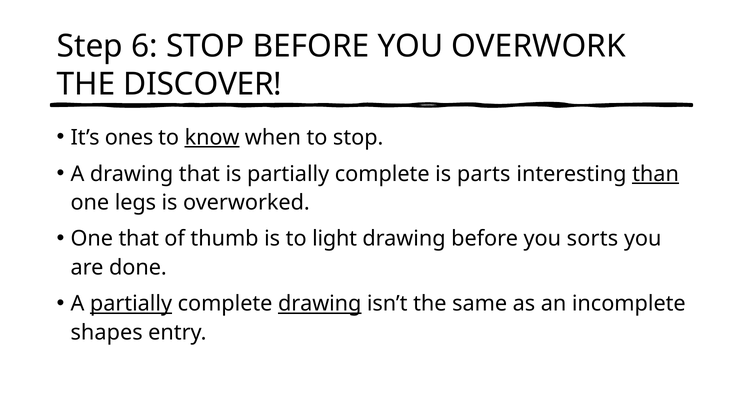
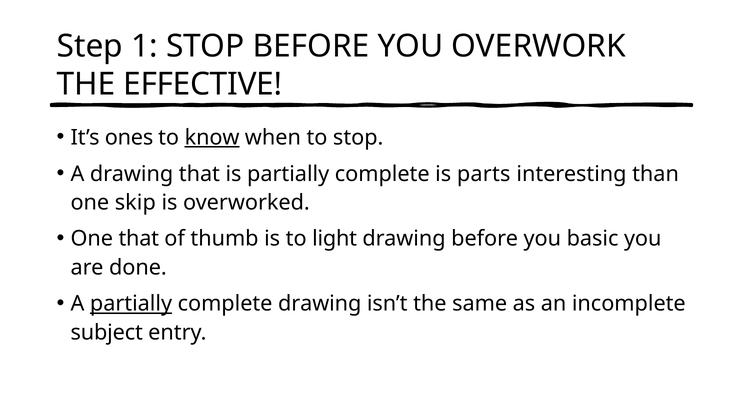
6: 6 -> 1 (144, 46)
DISCOVER: DISCOVER -> EFFECTIVE (203, 84)
than underline: present -> none (656, 174)
legs: legs -> skip (135, 202)
sorts: sorts -> basic (593, 239)
drawing underline: present -> none (320, 304)
shapes: shapes -> subject (107, 332)
